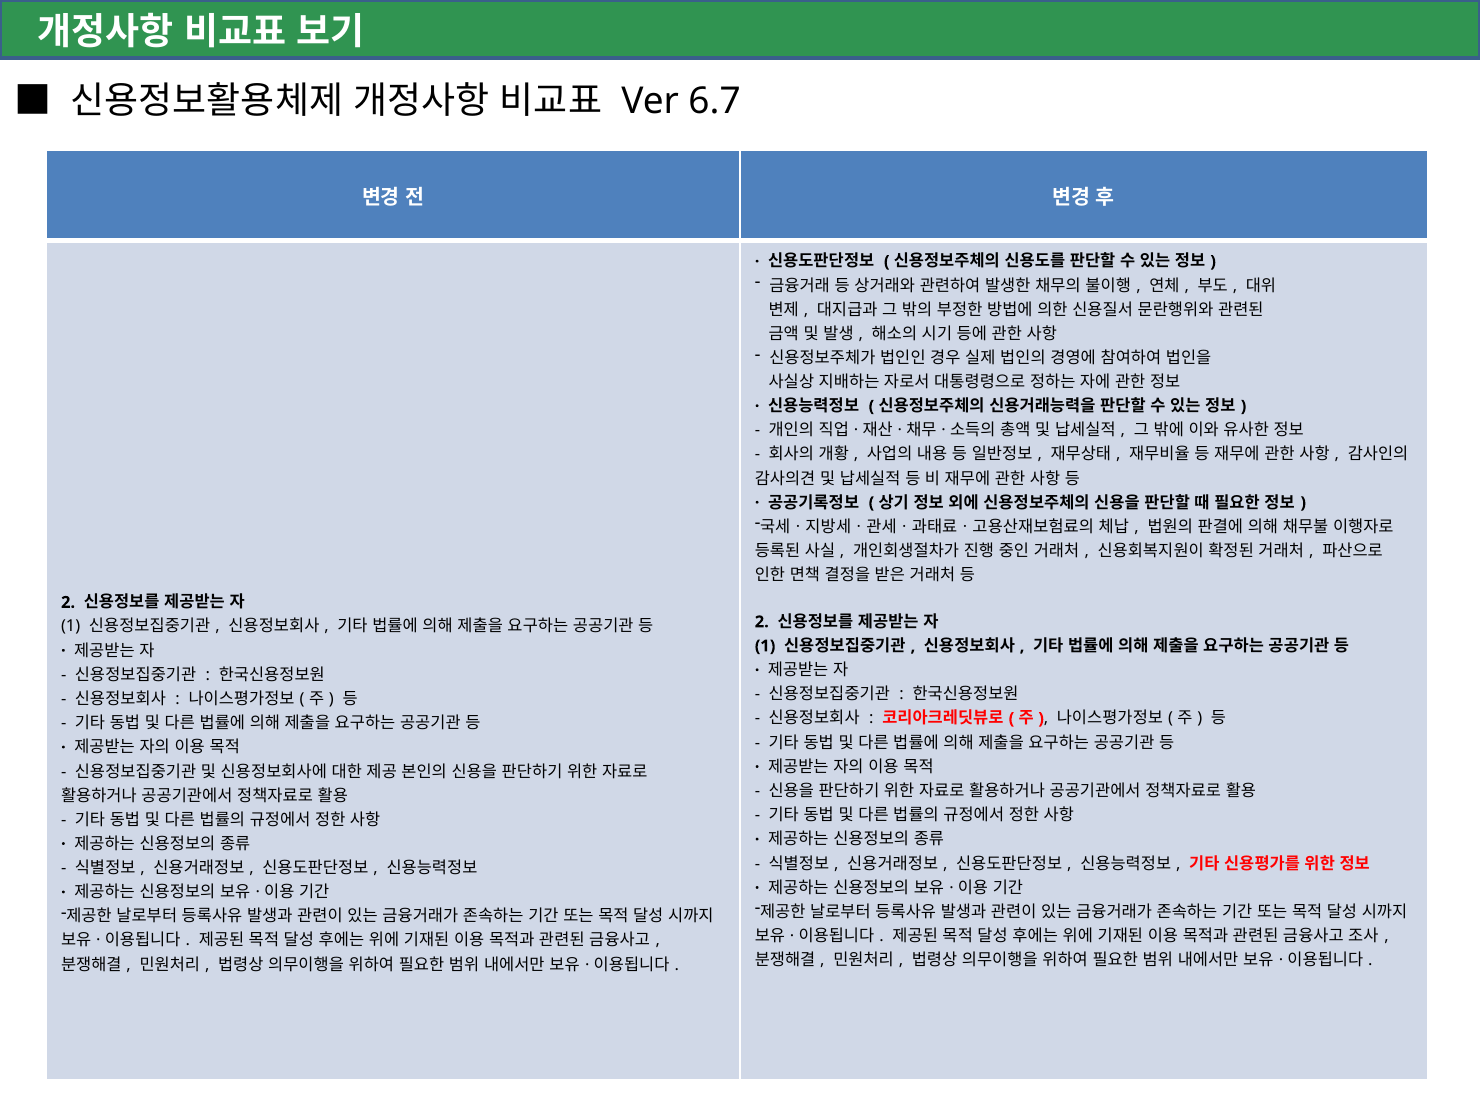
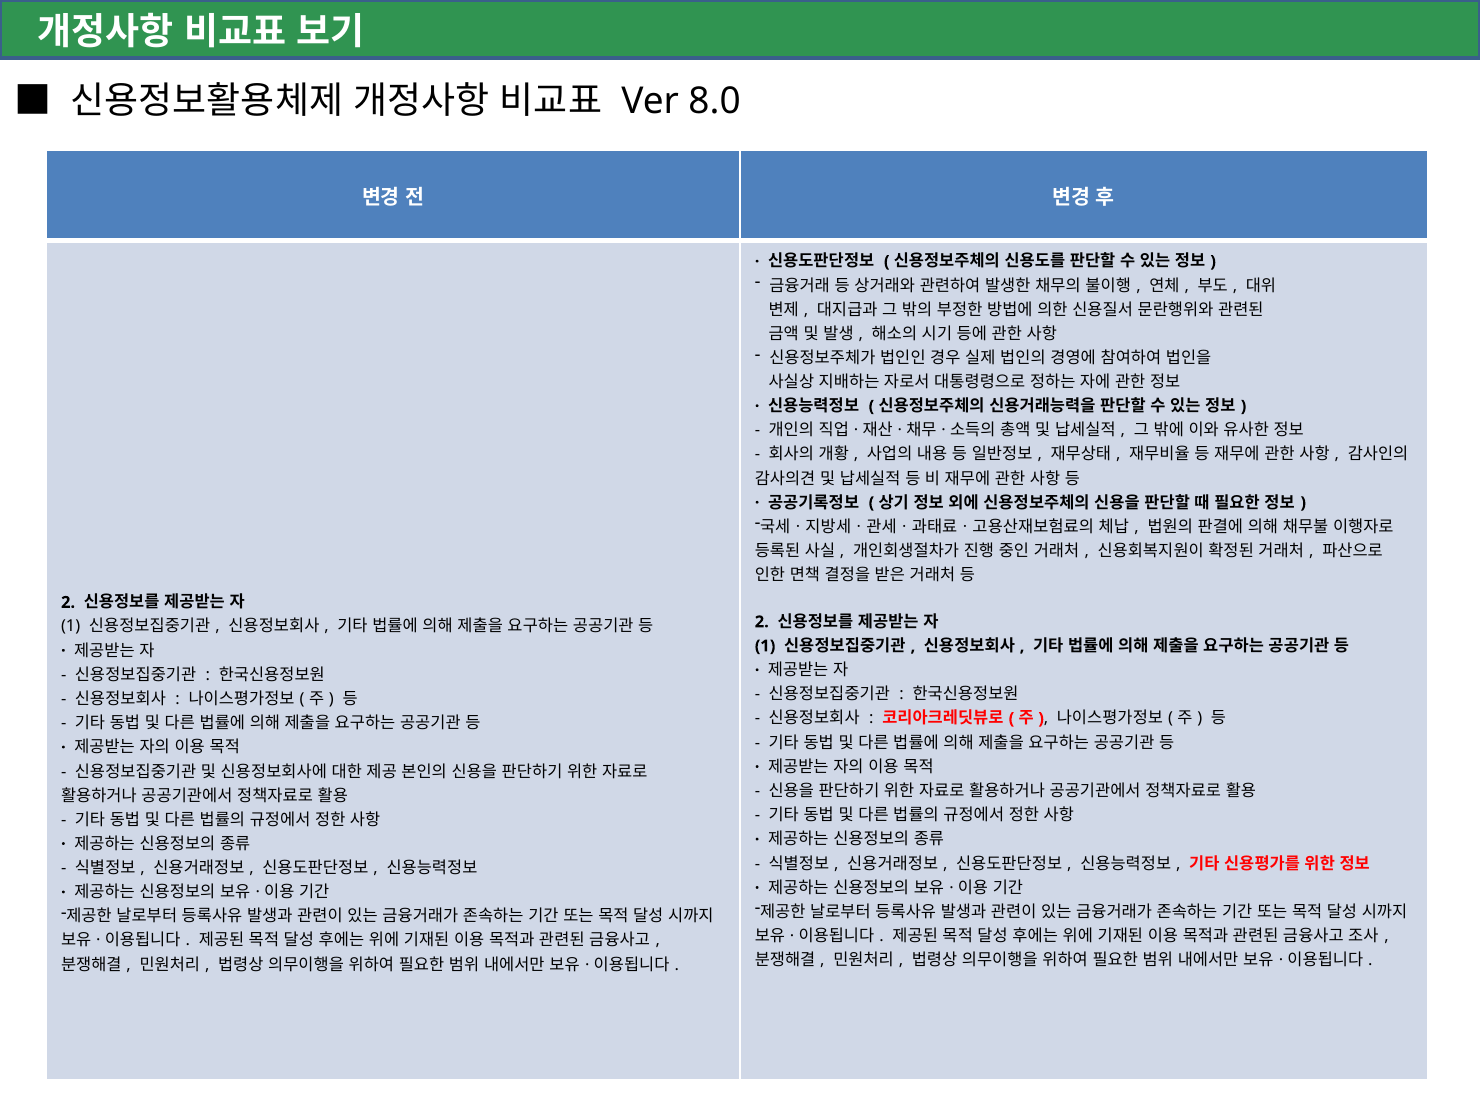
6.7: 6.7 -> 8.0 (715, 101)
